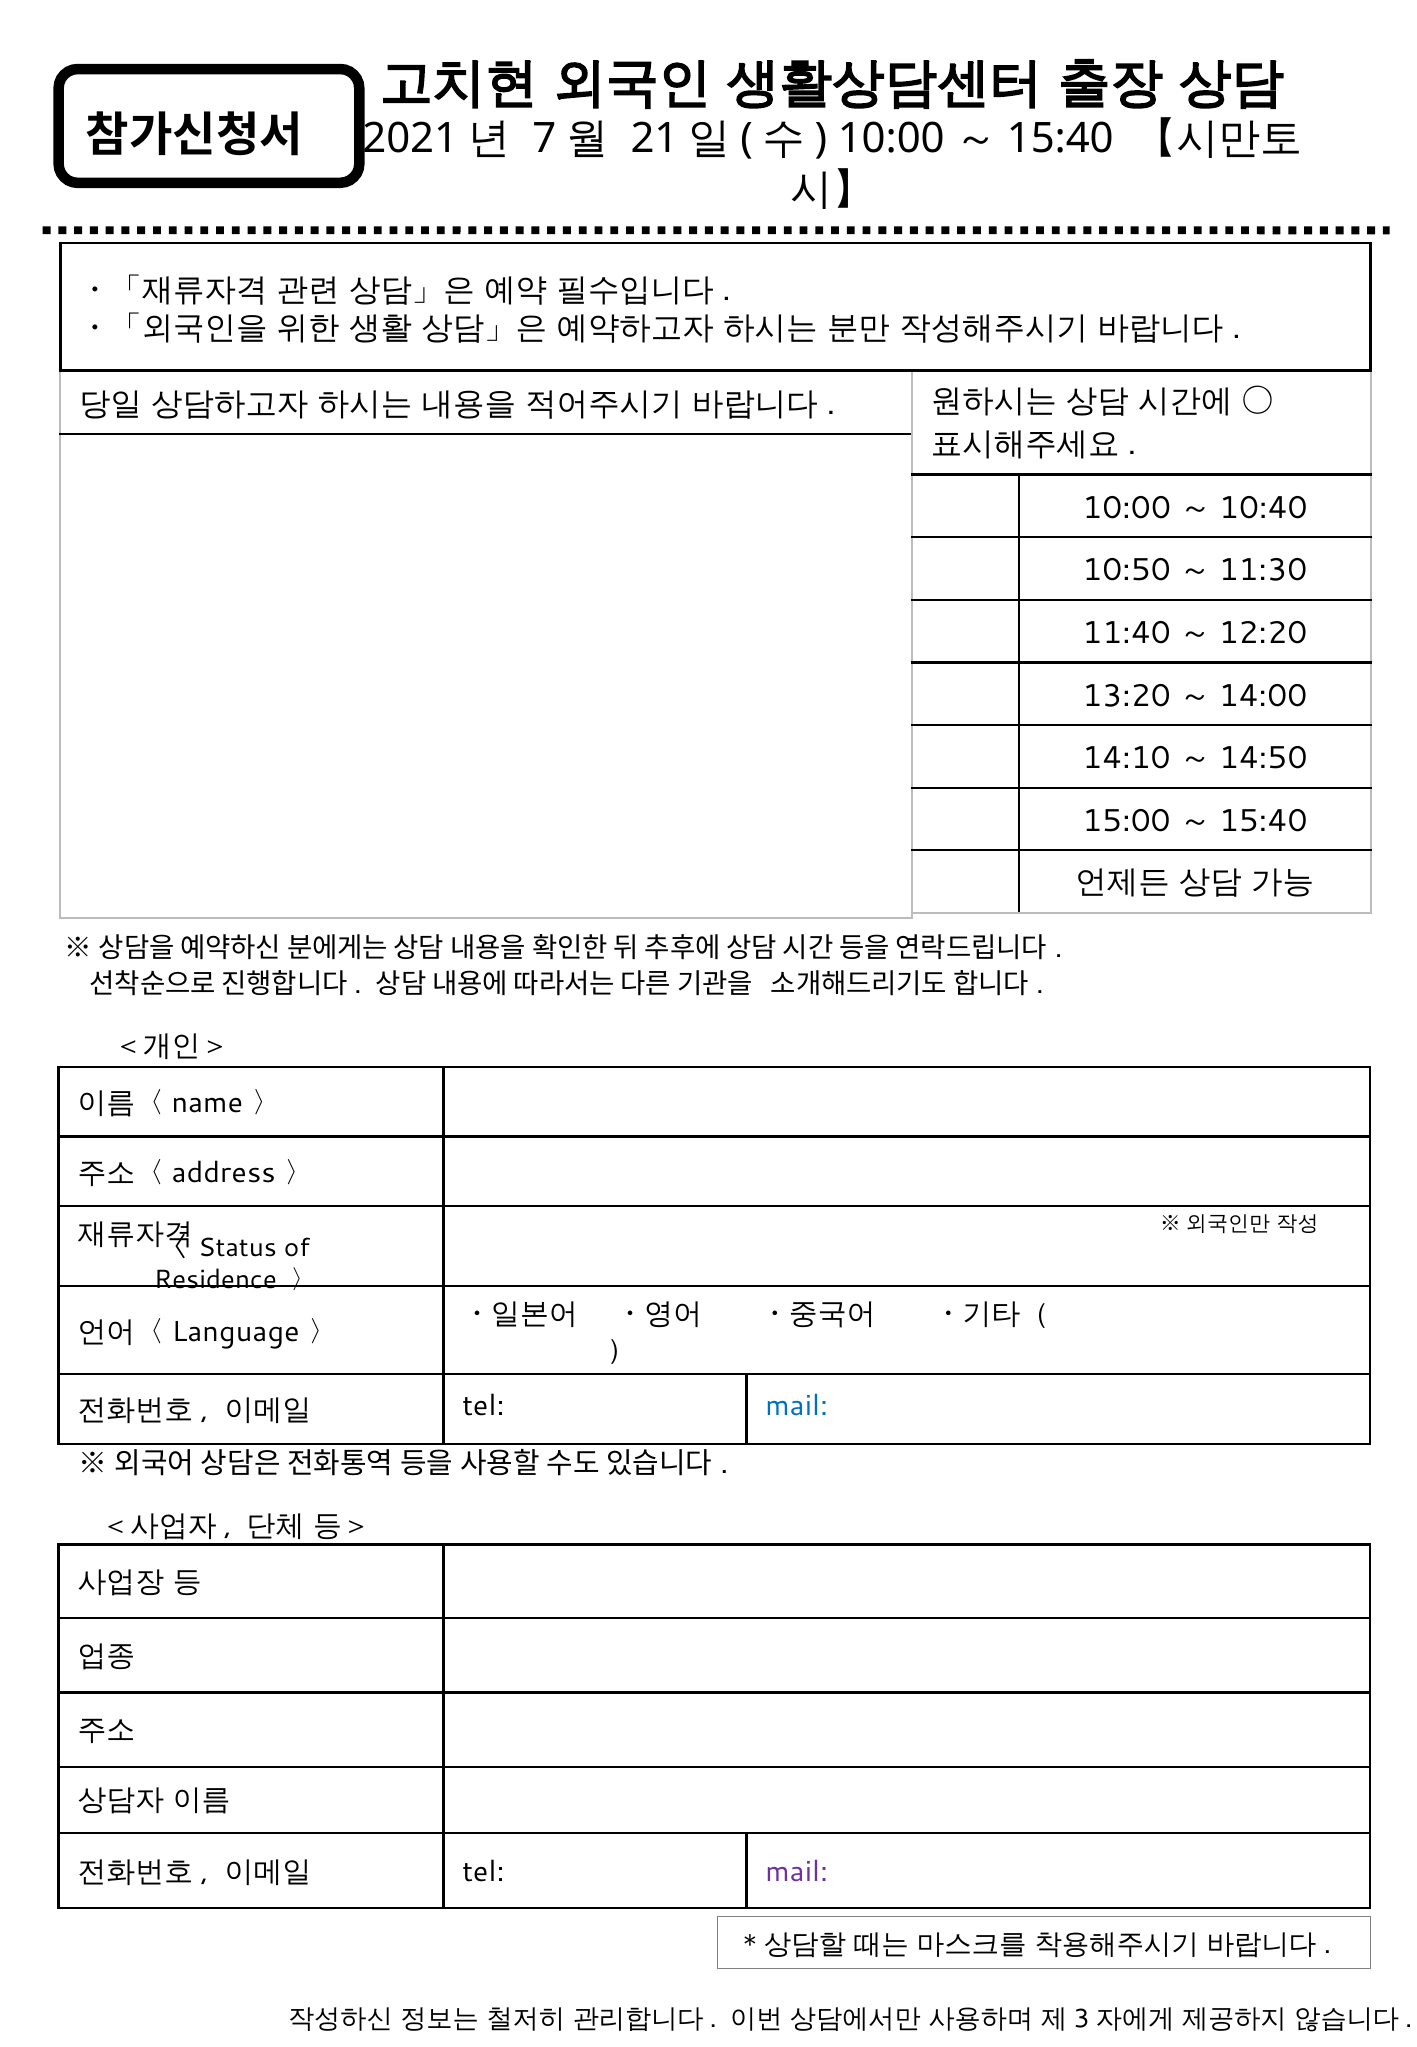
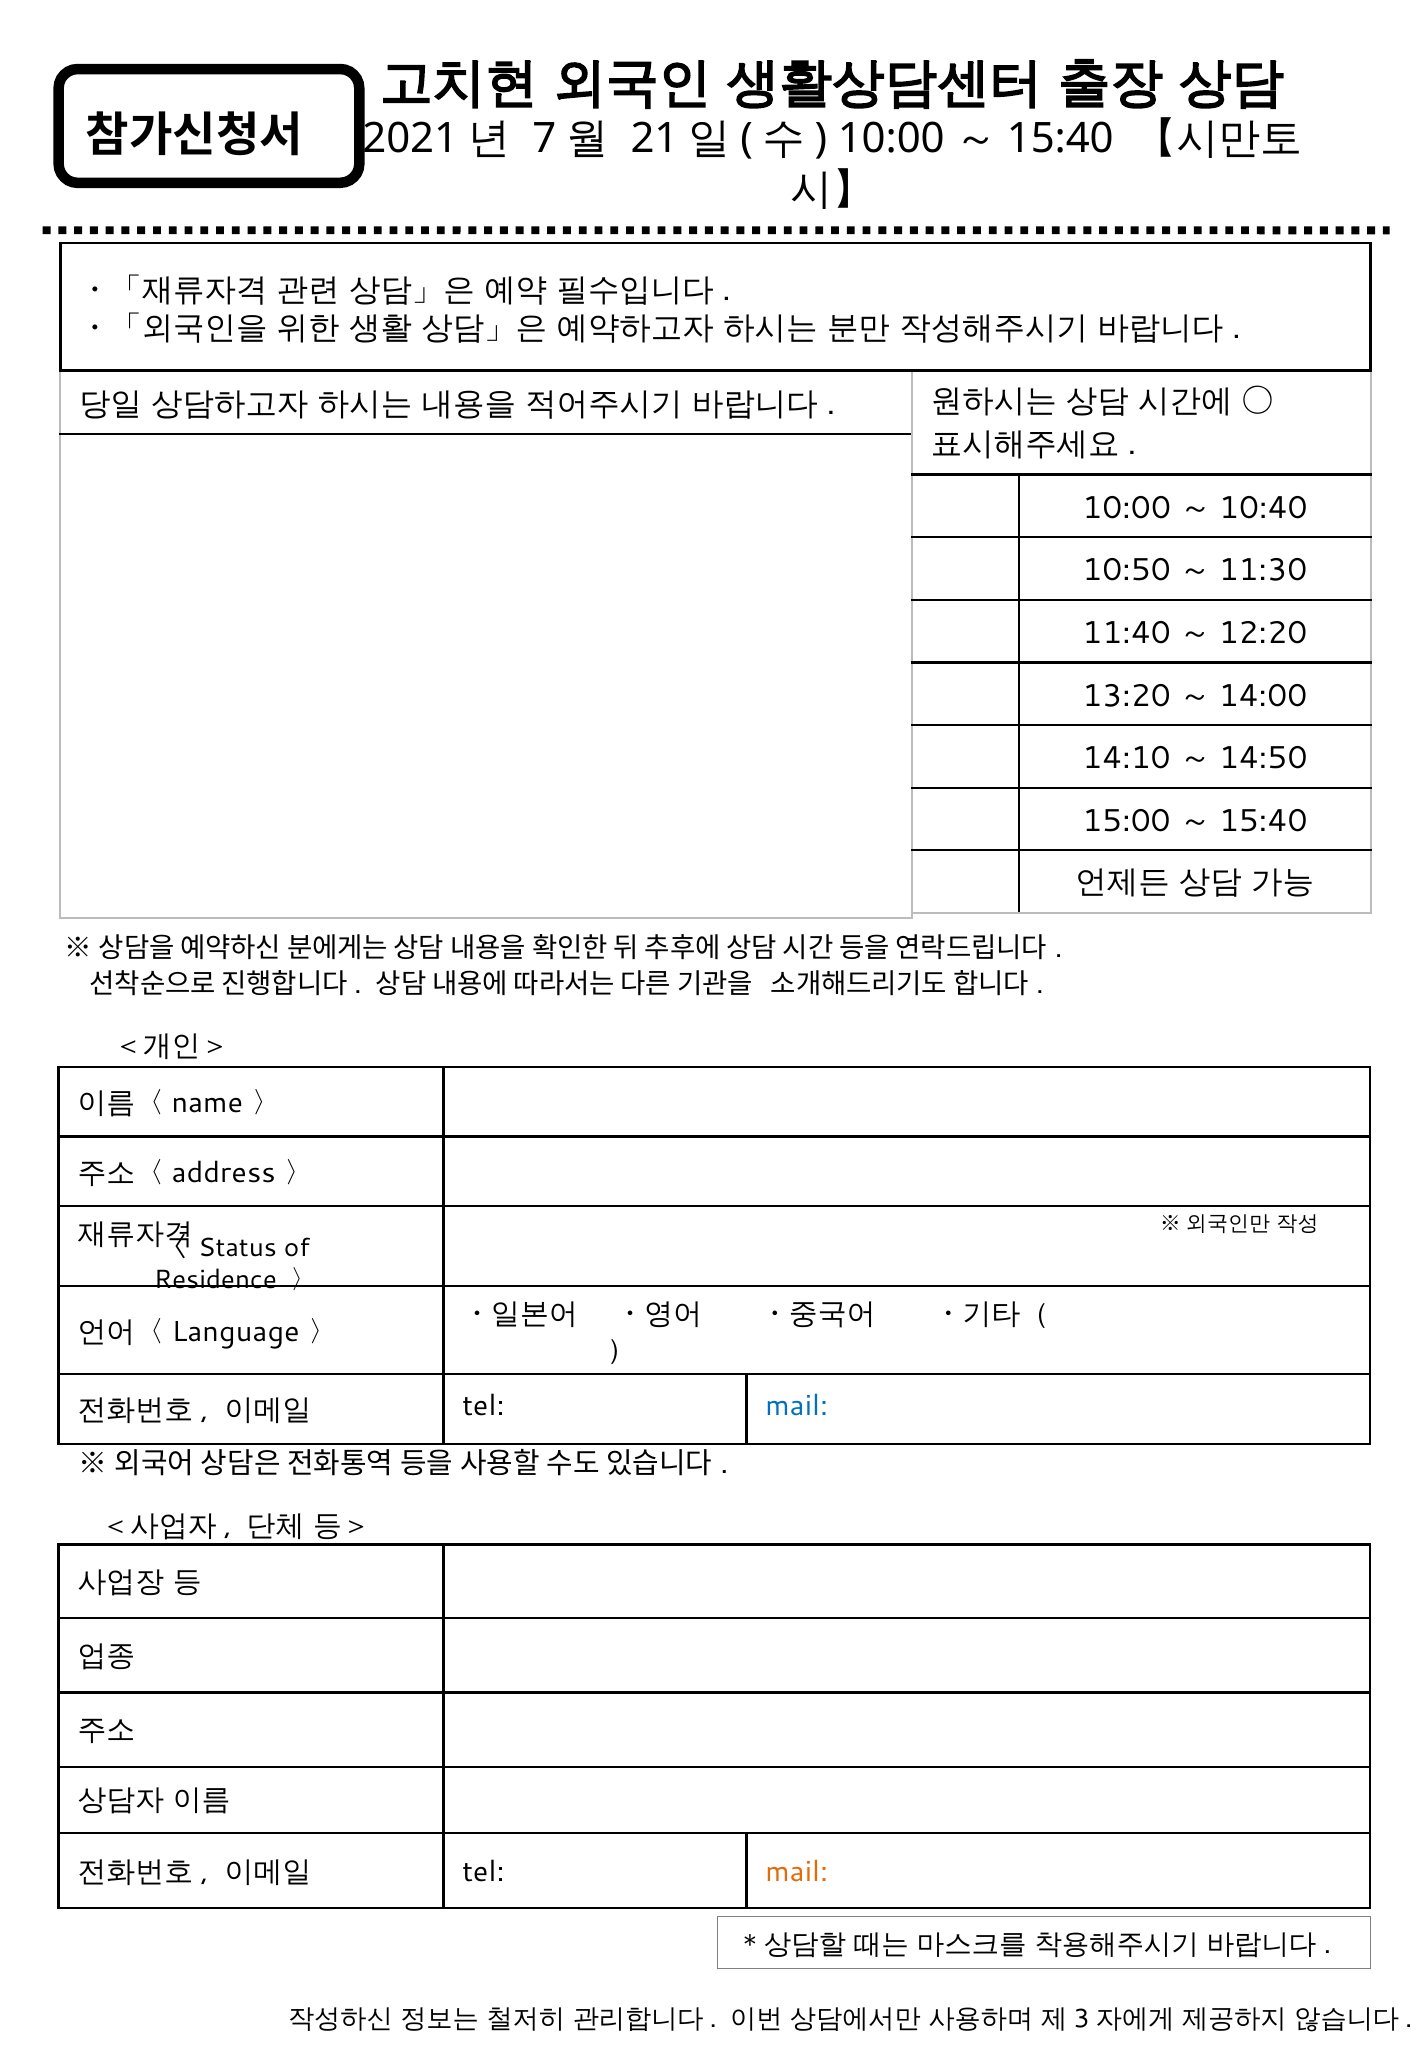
mail colour: purple -> orange (797, 1872)
